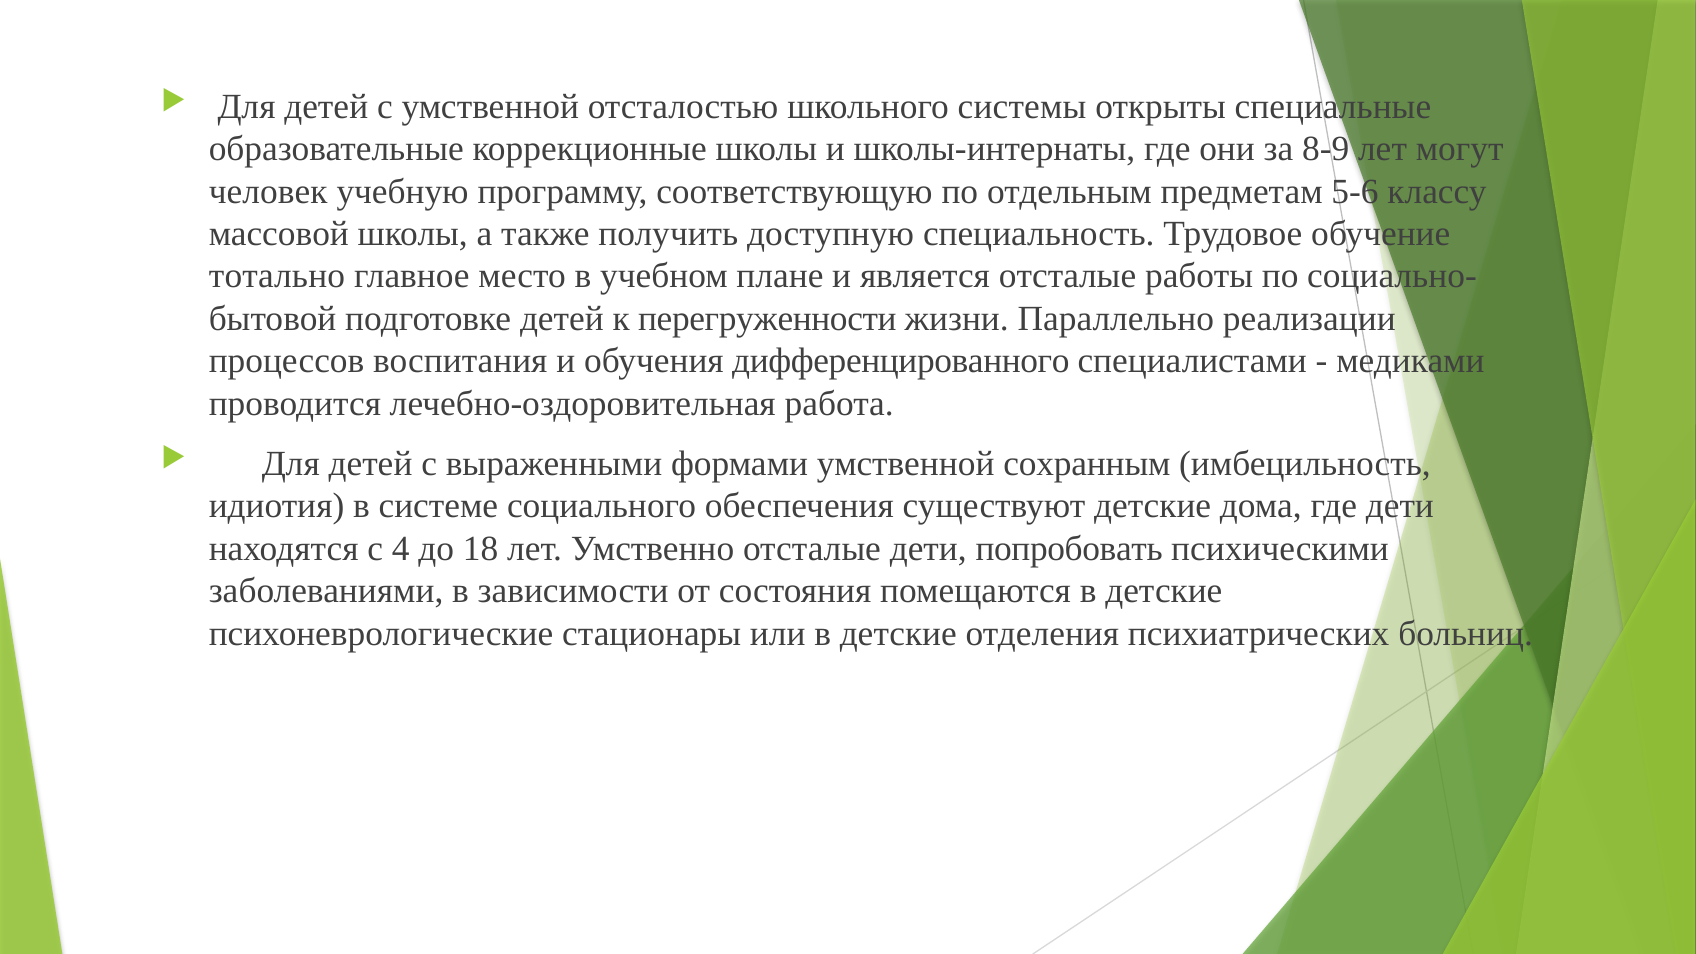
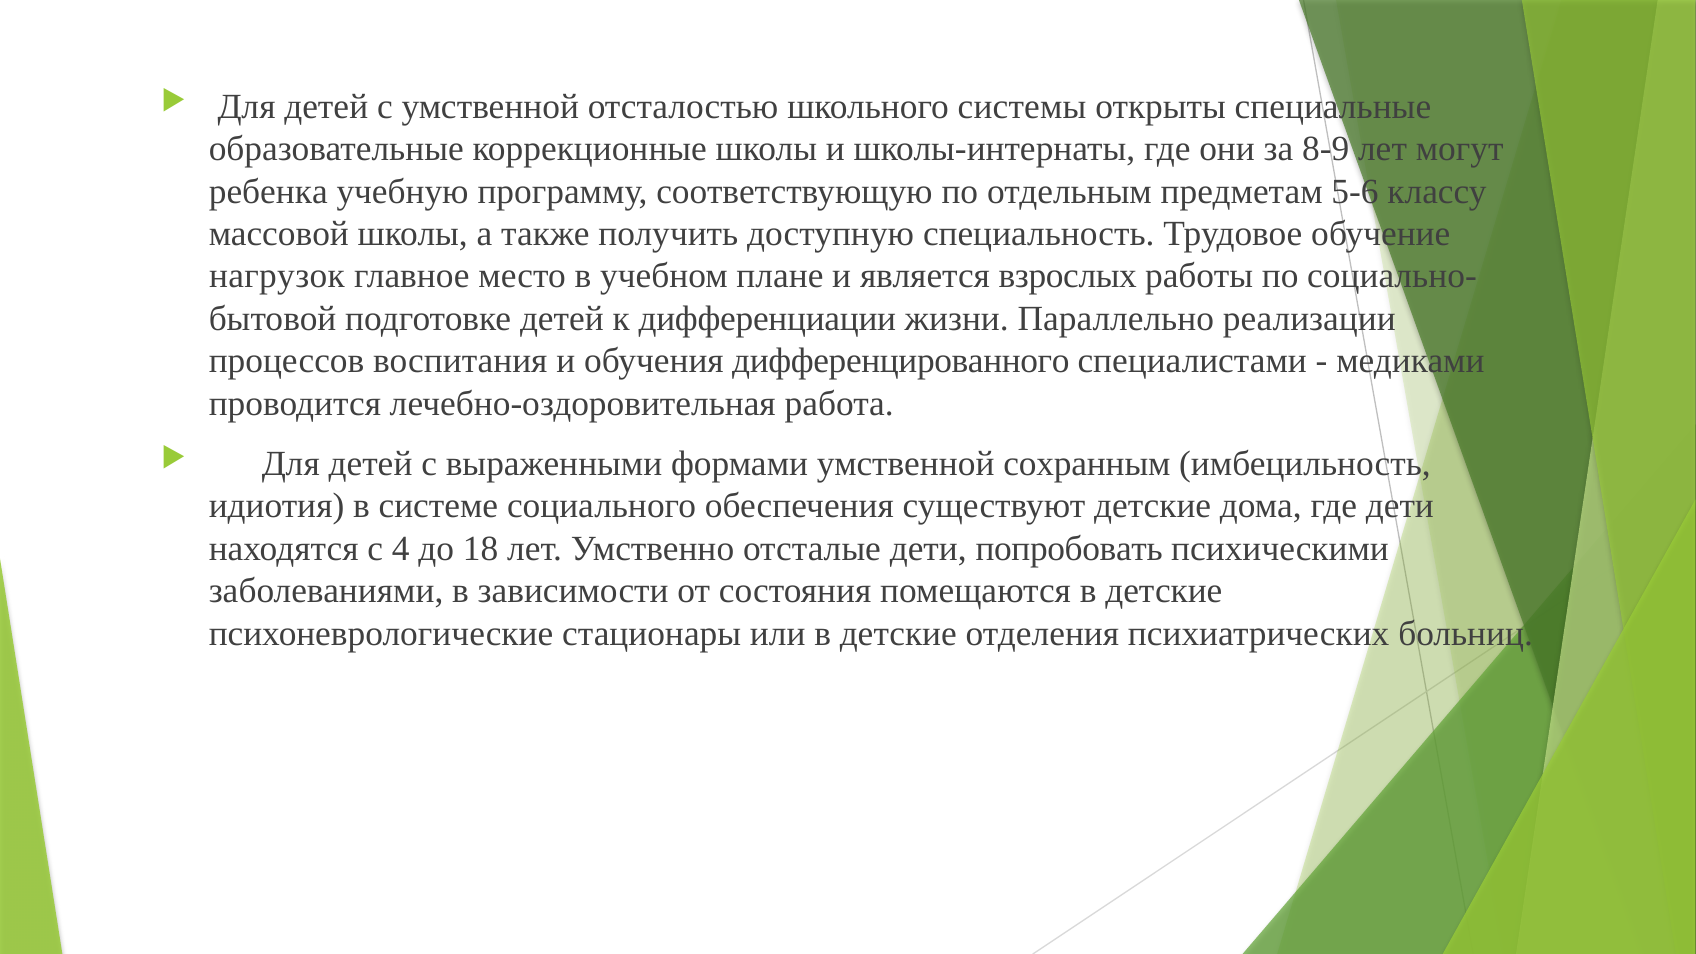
человек: человек -> ребенка (268, 191)
тотально: тотально -> нагрузок (277, 276)
является отсталые: отсталые -> взрослых (1068, 276)
перегруженности: перегруженности -> дифференциации (767, 319)
